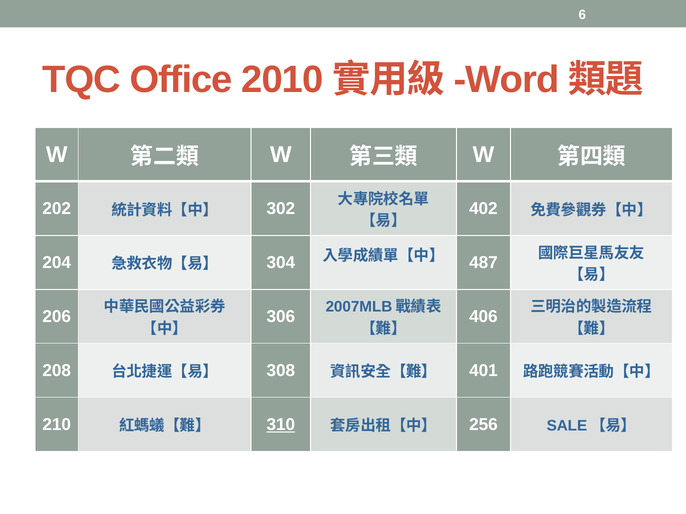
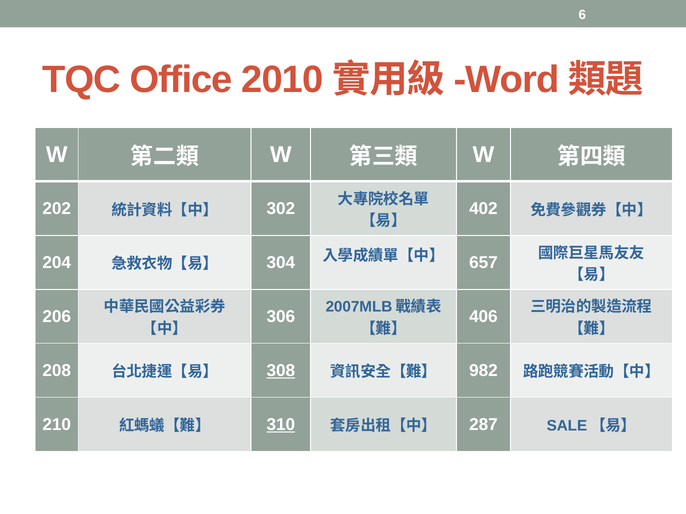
487: 487 -> 657 (483, 263)
308 underline: none -> present (281, 371)
401: 401 -> 982 (483, 371)
256: 256 -> 287 (483, 425)
